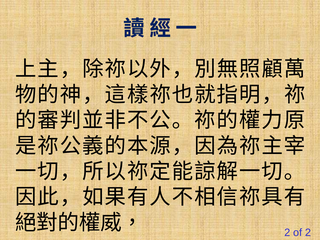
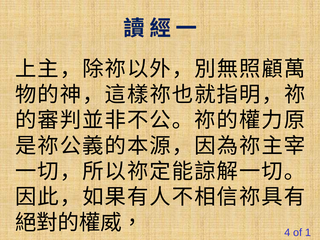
2: 2 -> 4 (287, 233)
of 2: 2 -> 1 (308, 233)
